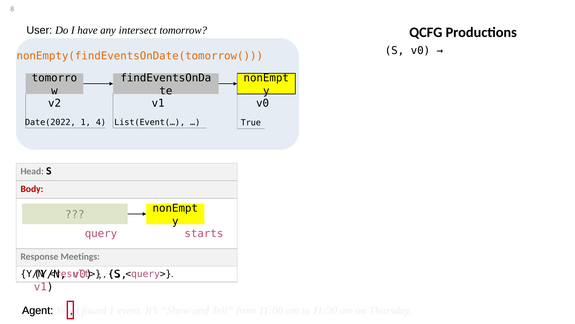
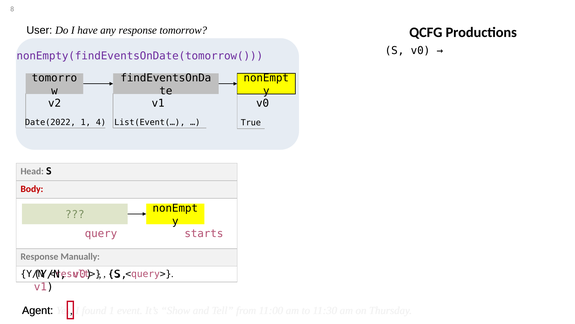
any intersect: intersect -> response (138, 30)
nonEmpty(findEventsOnDate(tomorrow( colour: orange -> purple (140, 56)
Meetings: Meetings -> Manually (80, 256)
